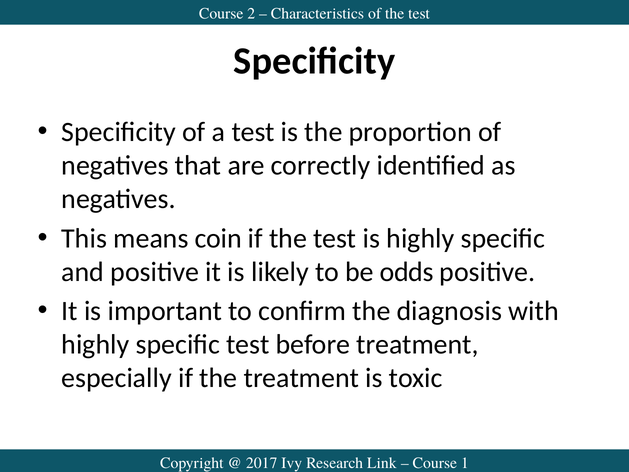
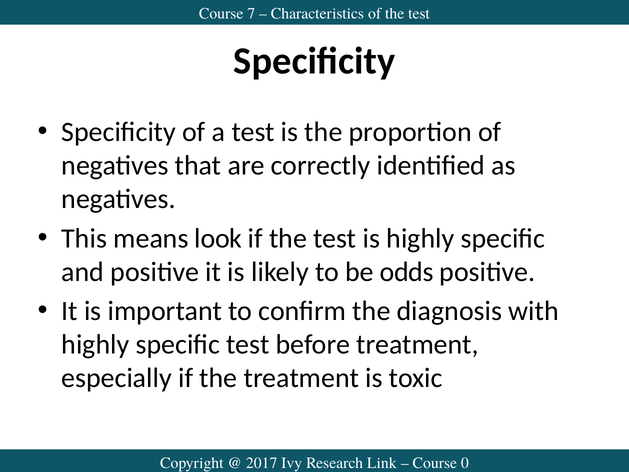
2: 2 -> 7 (251, 14)
coin: coin -> look (218, 238)
1: 1 -> 0 (465, 463)
